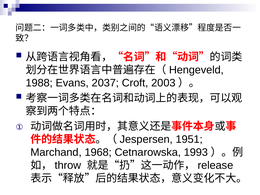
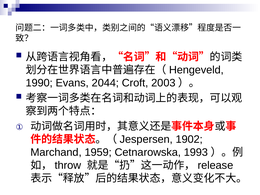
1988: 1988 -> 1990 (39, 83)
2037: 2037 -> 2044 (105, 83)
1951: 1951 -> 1902 (189, 139)
1968: 1968 -> 1959 (98, 152)
